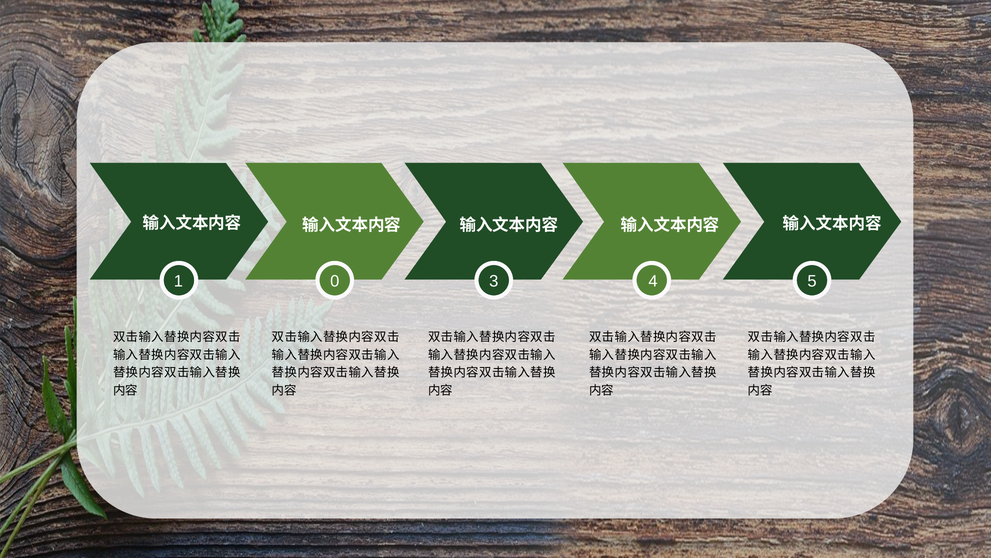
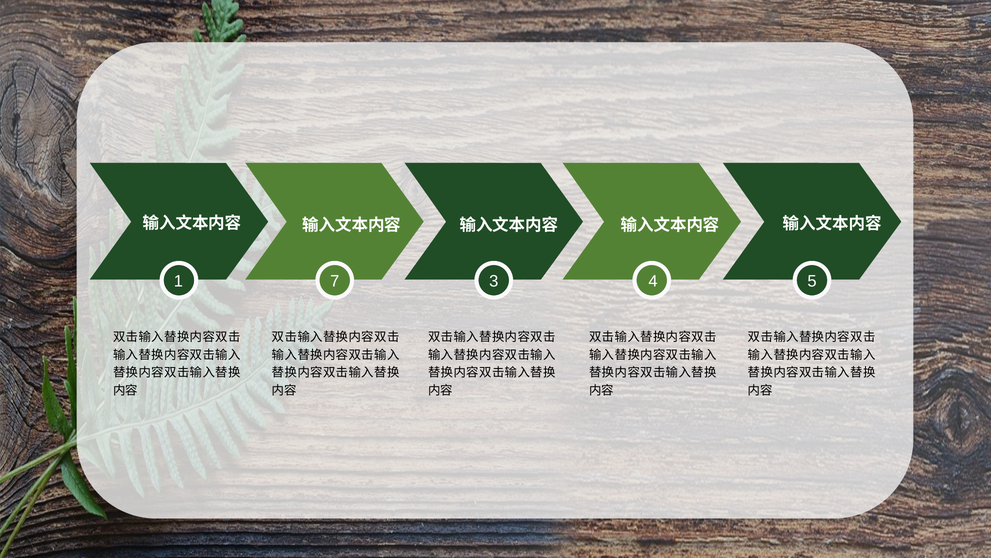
0: 0 -> 7 (335, 281)
